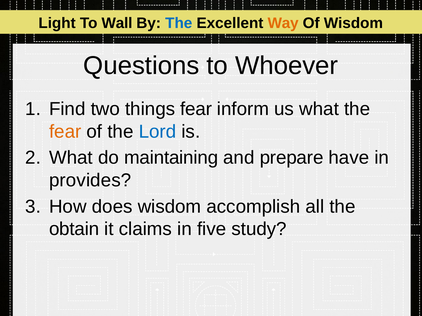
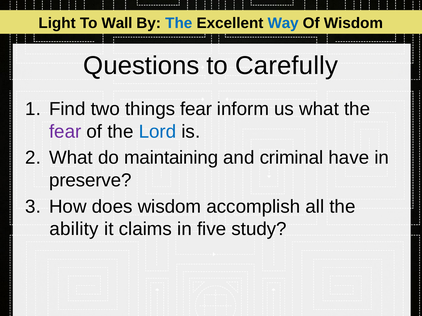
Way colour: orange -> blue (283, 23)
Whoever: Whoever -> Carefully (287, 66)
fear colour: orange -> purple (65, 132)
prepare: prepare -> criminal (292, 158)
provides: provides -> preserve (90, 181)
obtain: obtain -> ability (74, 229)
